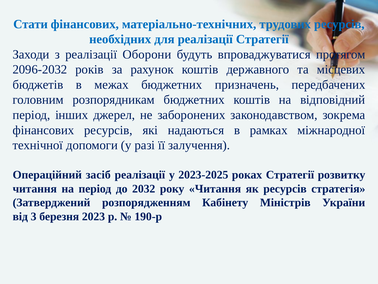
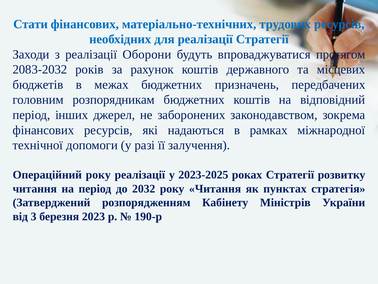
2096-2032: 2096-2032 -> 2083-2032 (40, 69)
Операційний засіб: засіб -> року (98, 175)
як ресурсів: ресурсів -> пунктах (285, 188)
